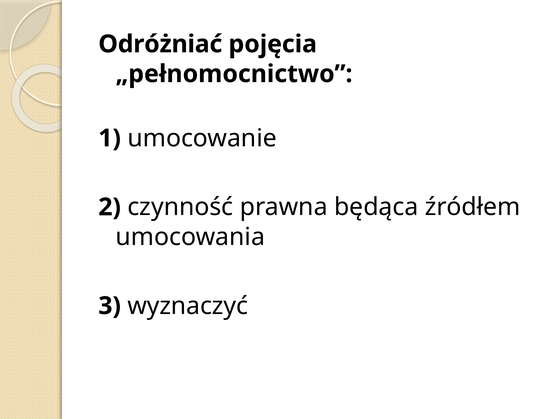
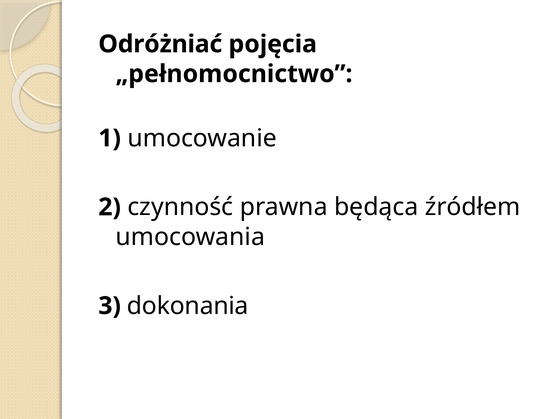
wyznaczyć: wyznaczyć -> dokonania (188, 306)
